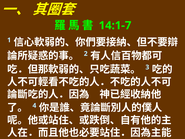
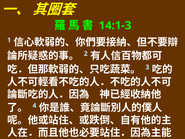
14:1-7: 14:1-7 -> 14:1-3 (115, 25)
